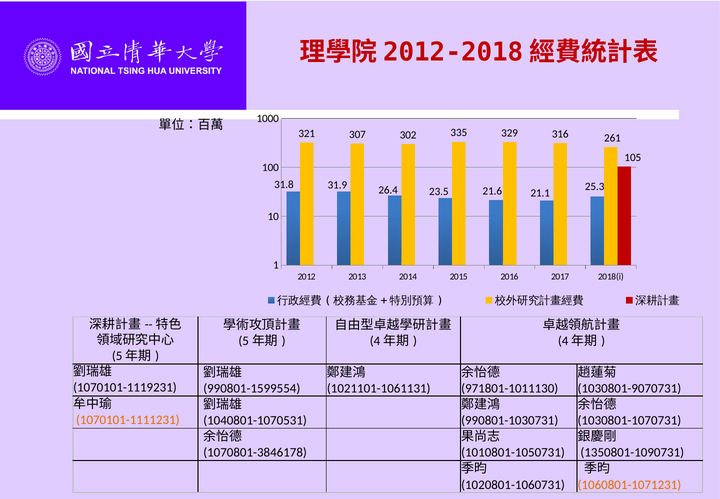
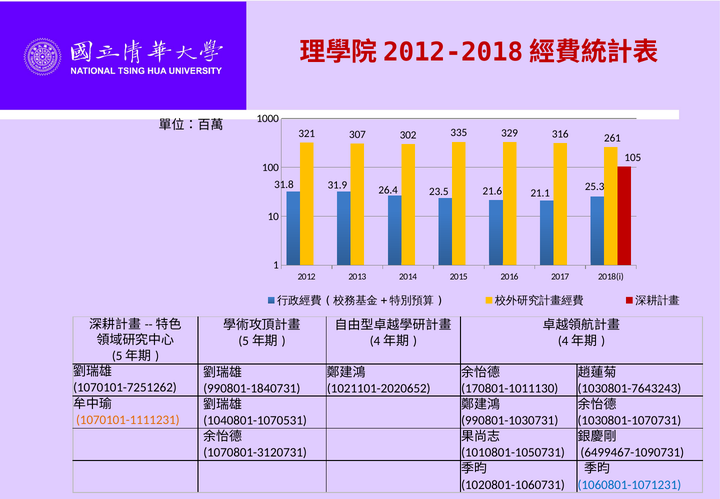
1070101-1119231: 1070101-1119231 -> 1070101-7251262 (125, 387)
990801-1599554: 990801-1599554 -> 990801-1840731 (252, 388)
1021101-1061131: 1021101-1061131 -> 1021101-2020652 (379, 388)
971801-1011130: 971801-1011130 -> 170801-1011130 (510, 388)
1030801-9070731: 1030801-9070731 -> 1030801-7643243 (629, 388)
1070801-3846178: 1070801-3846178 -> 1070801-3120731 (255, 452)
1350801-1090731: 1350801-1090731 -> 6499467-1090731 (632, 452)
1060801-1071231 colour: orange -> blue (629, 484)
